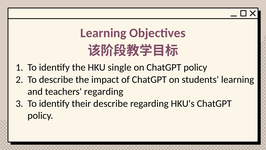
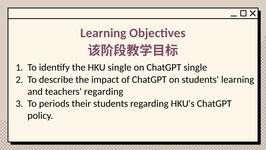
on ChatGPT policy: policy -> single (195, 67)
identify: identify -> periods (54, 103)
their describe: describe -> students (111, 103)
